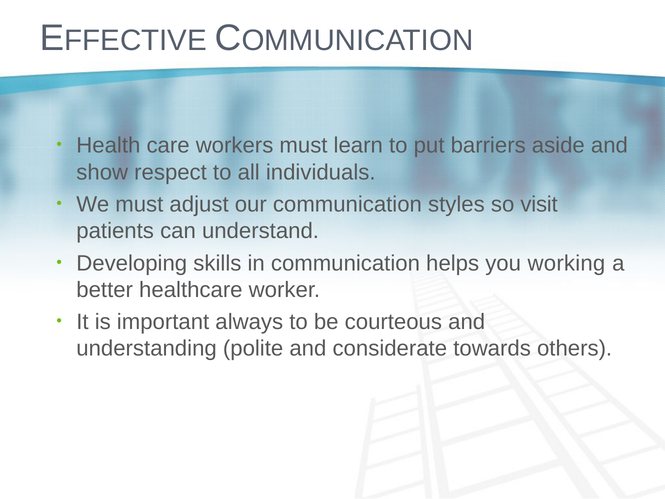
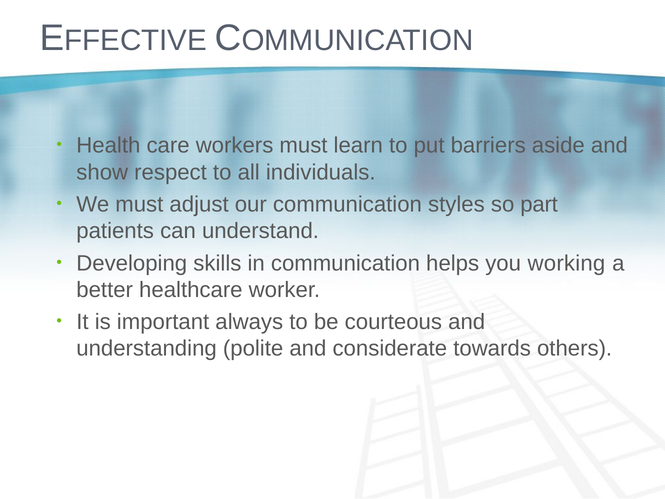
visit: visit -> part (539, 204)
